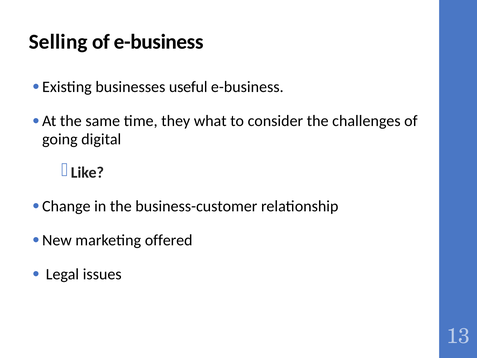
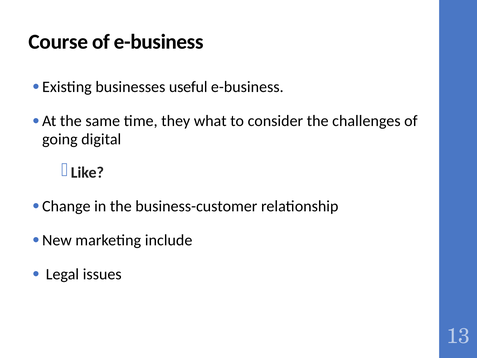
Selling: Selling -> Course (58, 42)
offered: offered -> include (169, 240)
